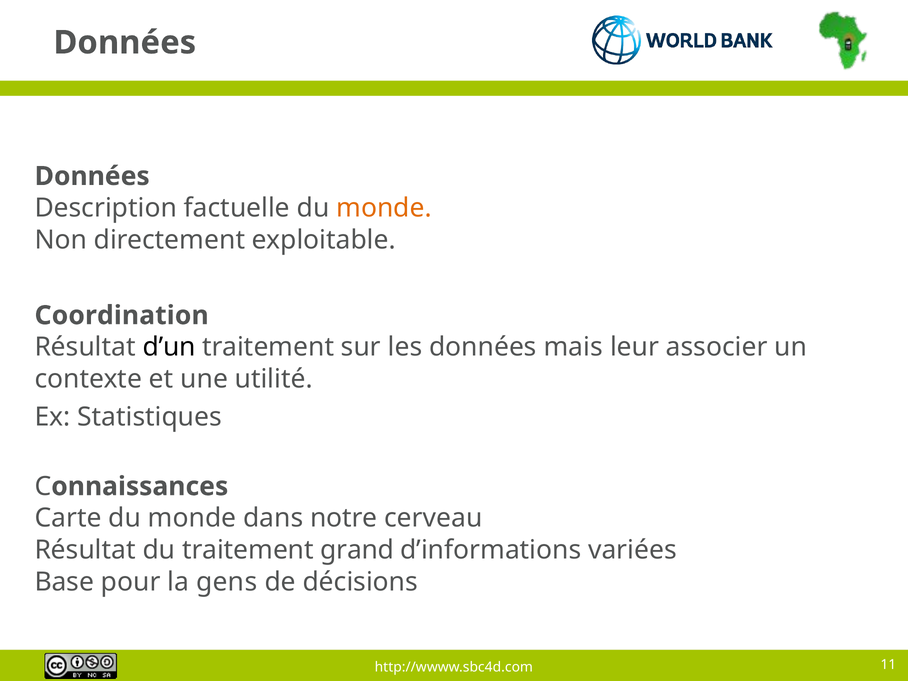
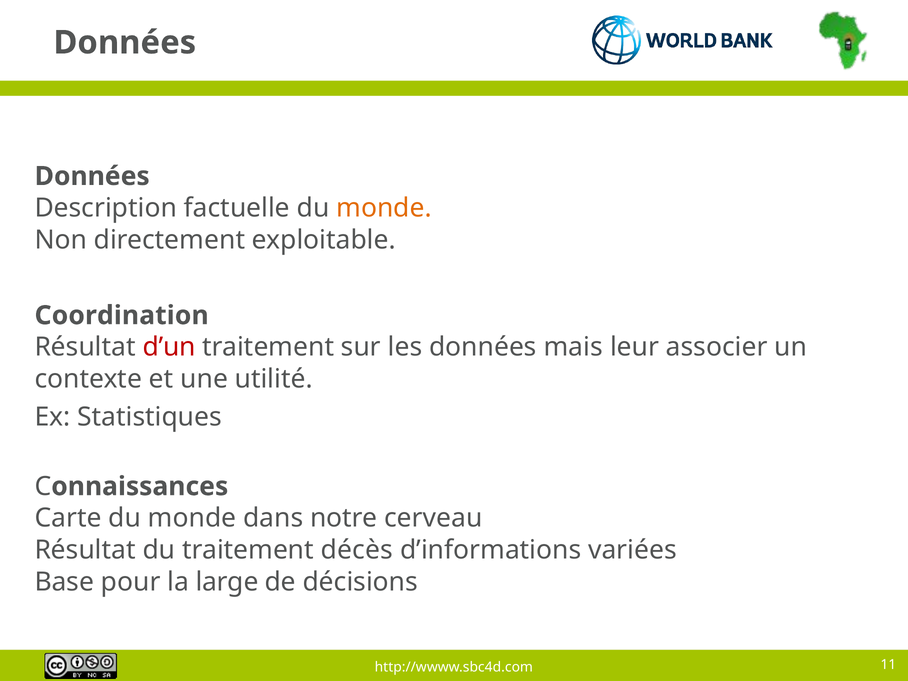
d’un colour: black -> red (169, 347)
grand: grand -> décès (357, 550)
gens: gens -> large (227, 582)
